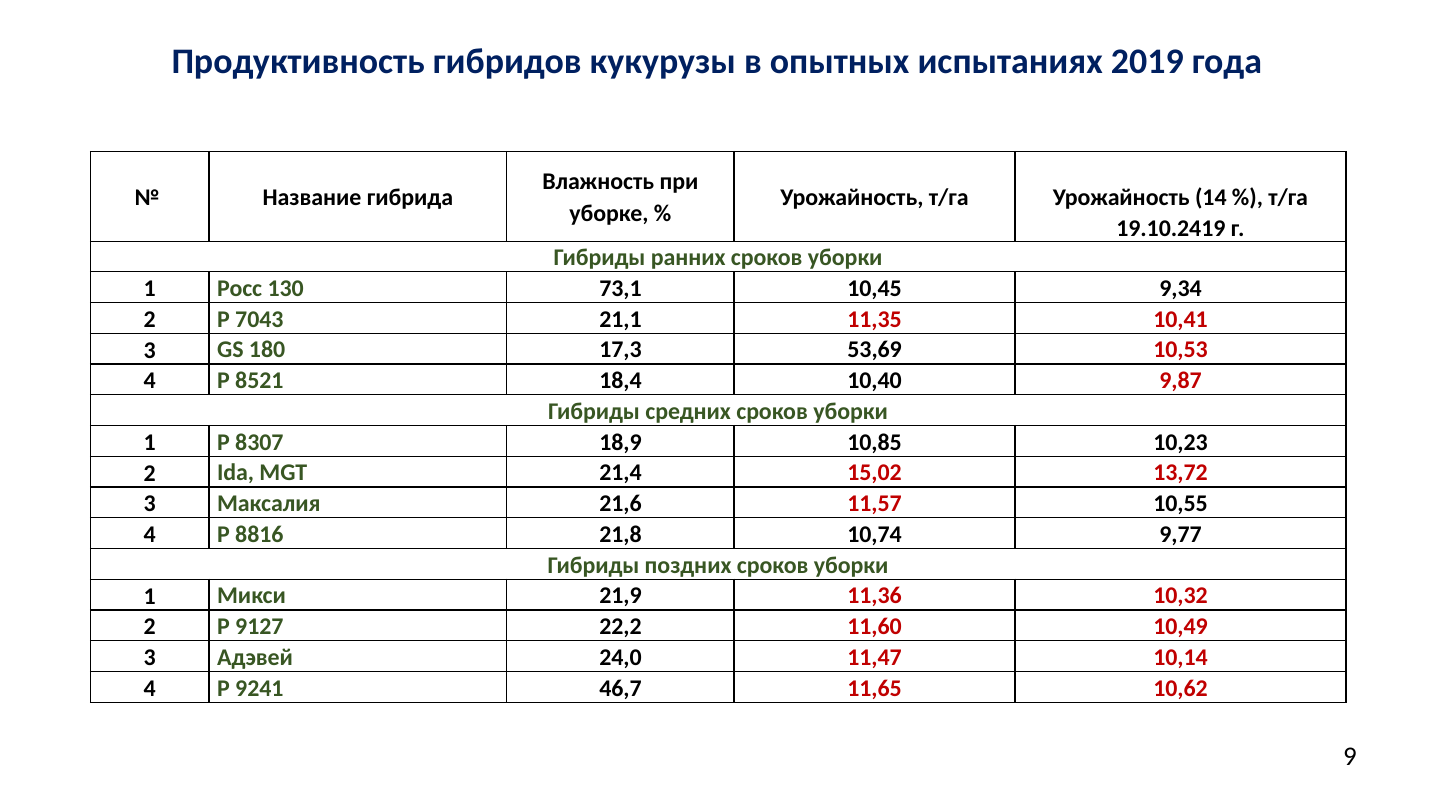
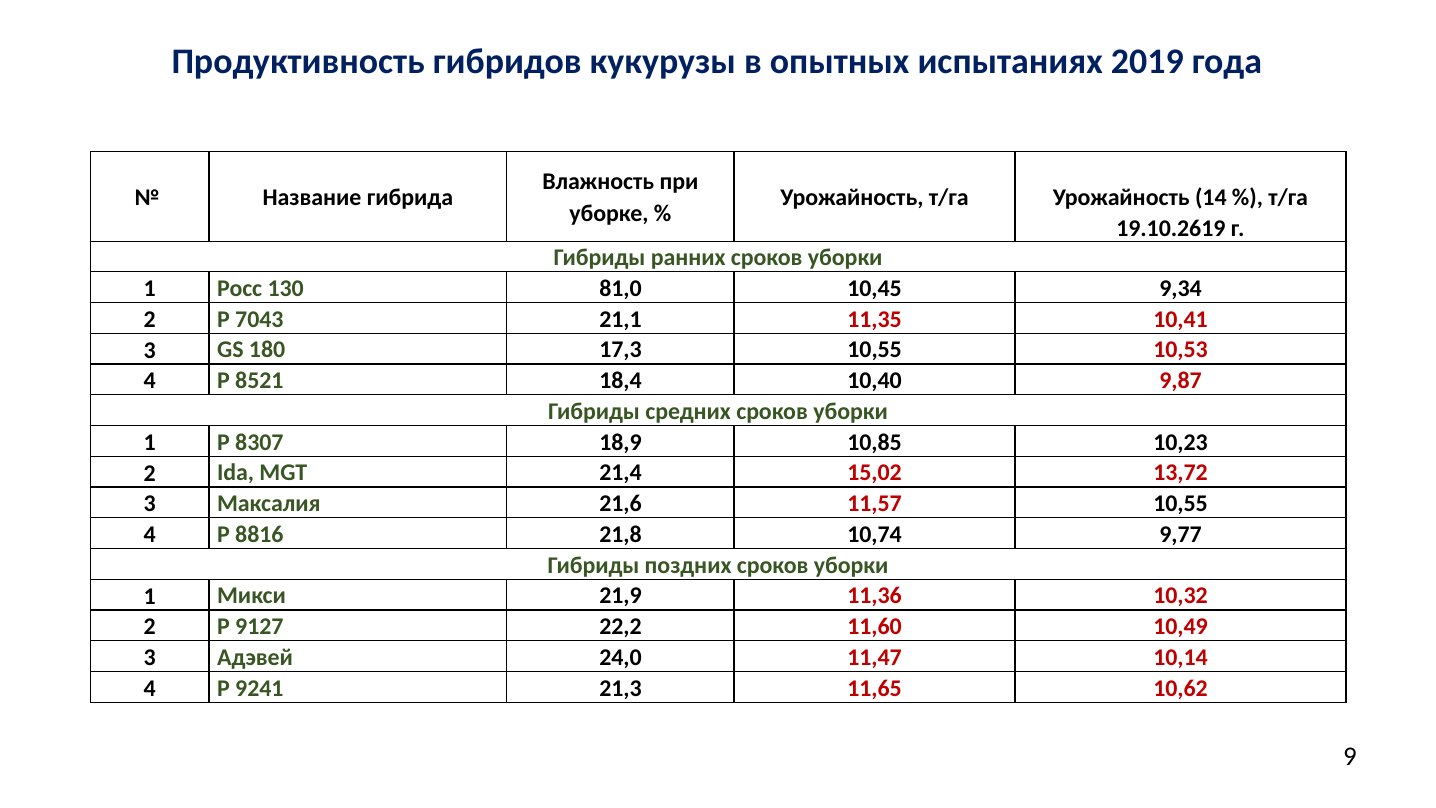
19.10.2419: 19.10.2419 -> 19.10.2619 (1171, 228)
73,1: 73,1 -> 81,0 (620, 288)
17,3 53,69: 53,69 -> 10,55 (875, 350)
46,7: 46,7 -> 21,3 (620, 688)
